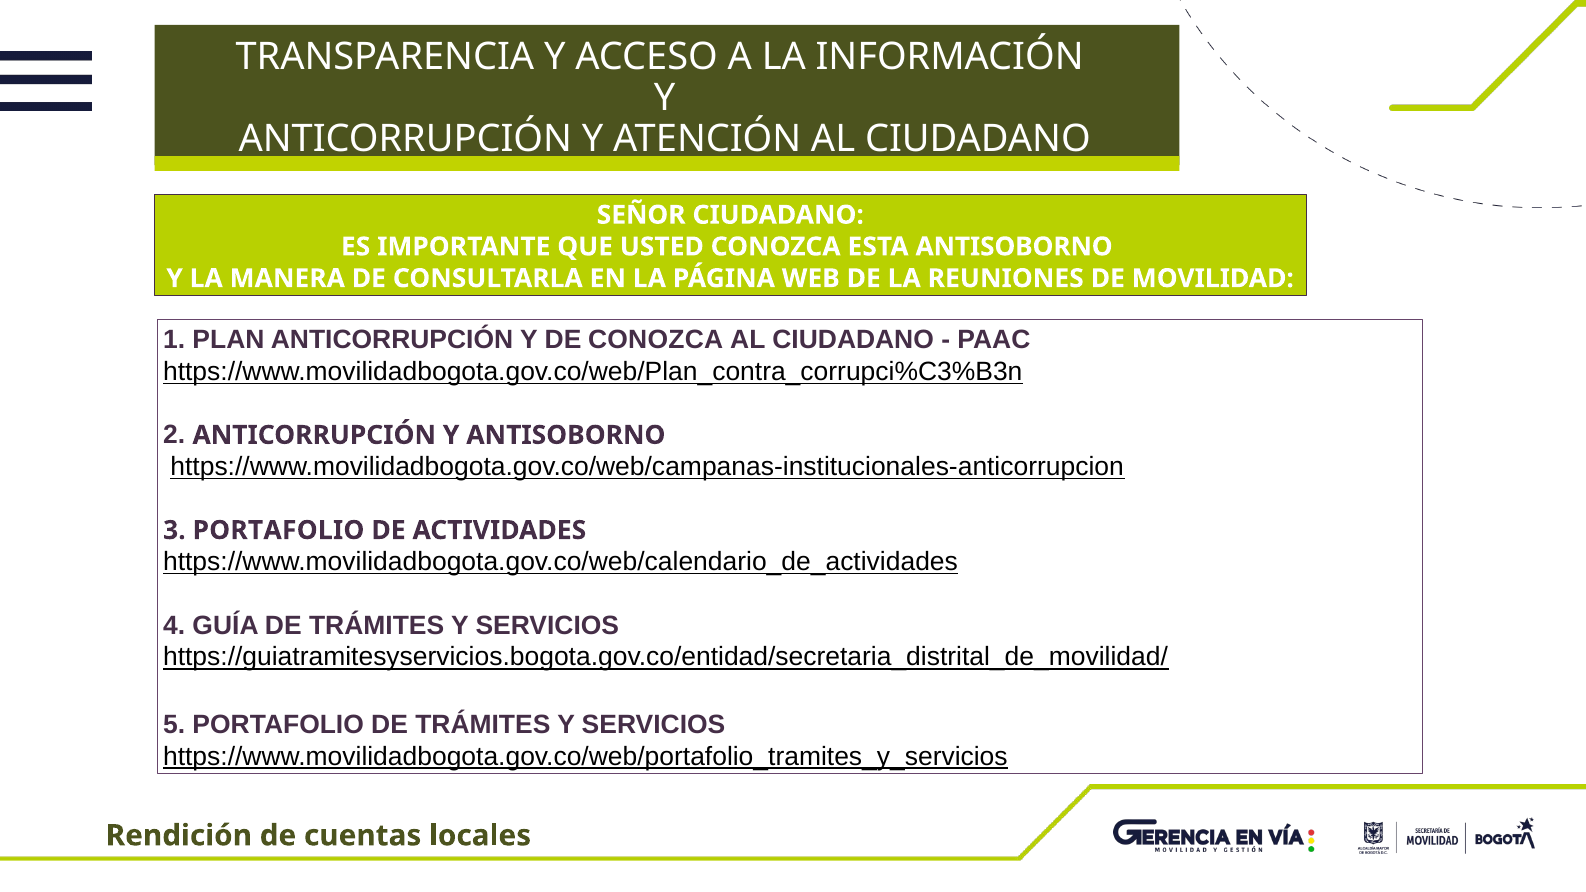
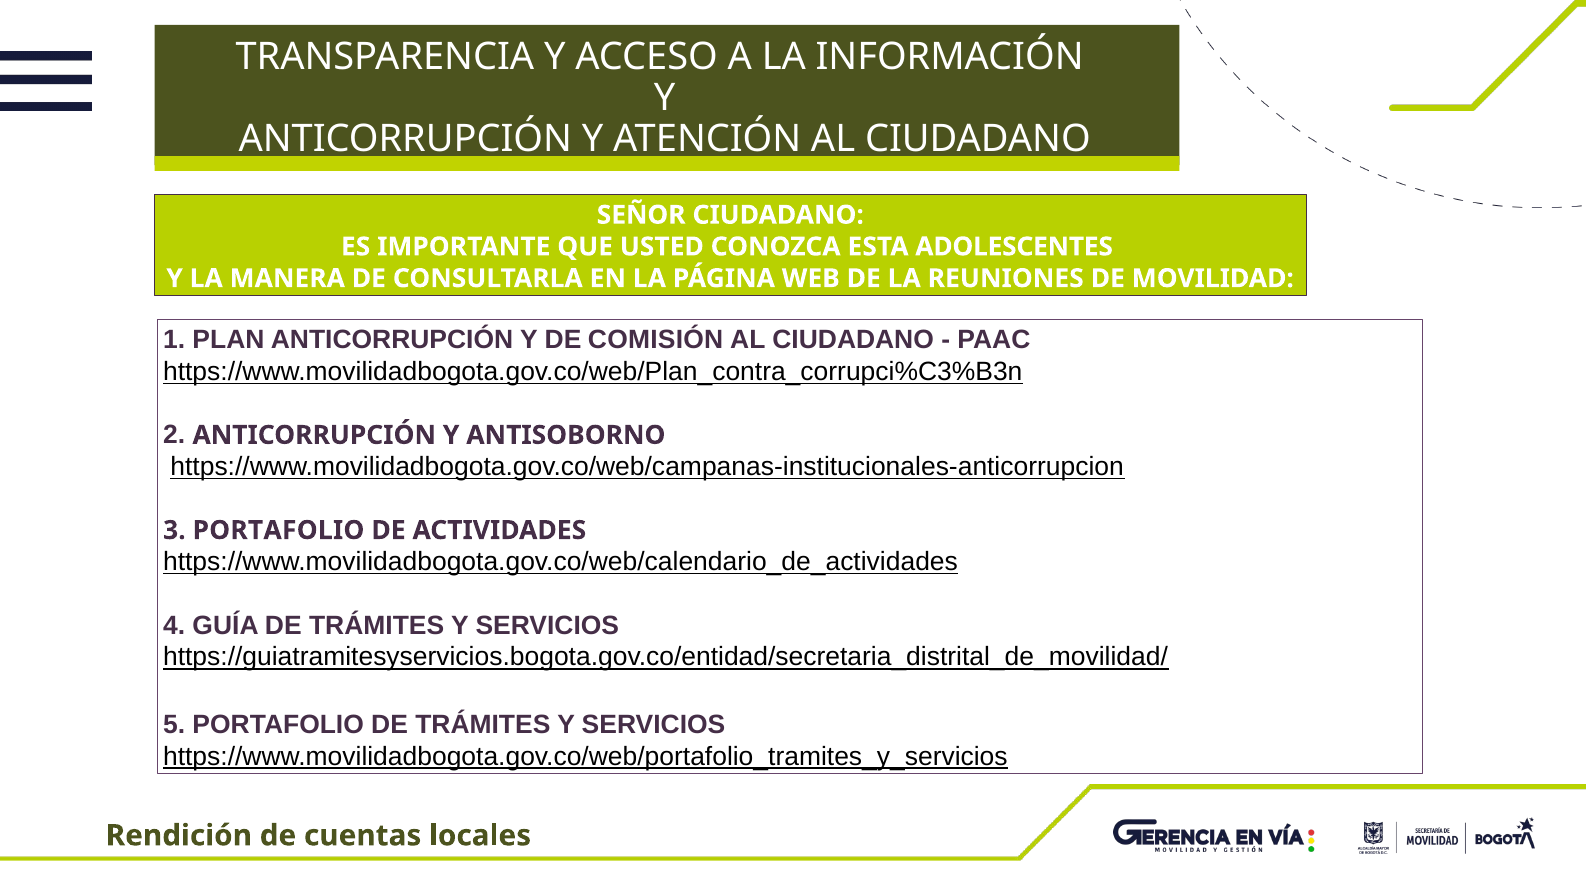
ESTA ANTISOBORNO: ANTISOBORNO -> ADOLESCENTES (1014, 247)
DE CONOZCA: CONOZCA -> COMISIÓN (656, 340)
